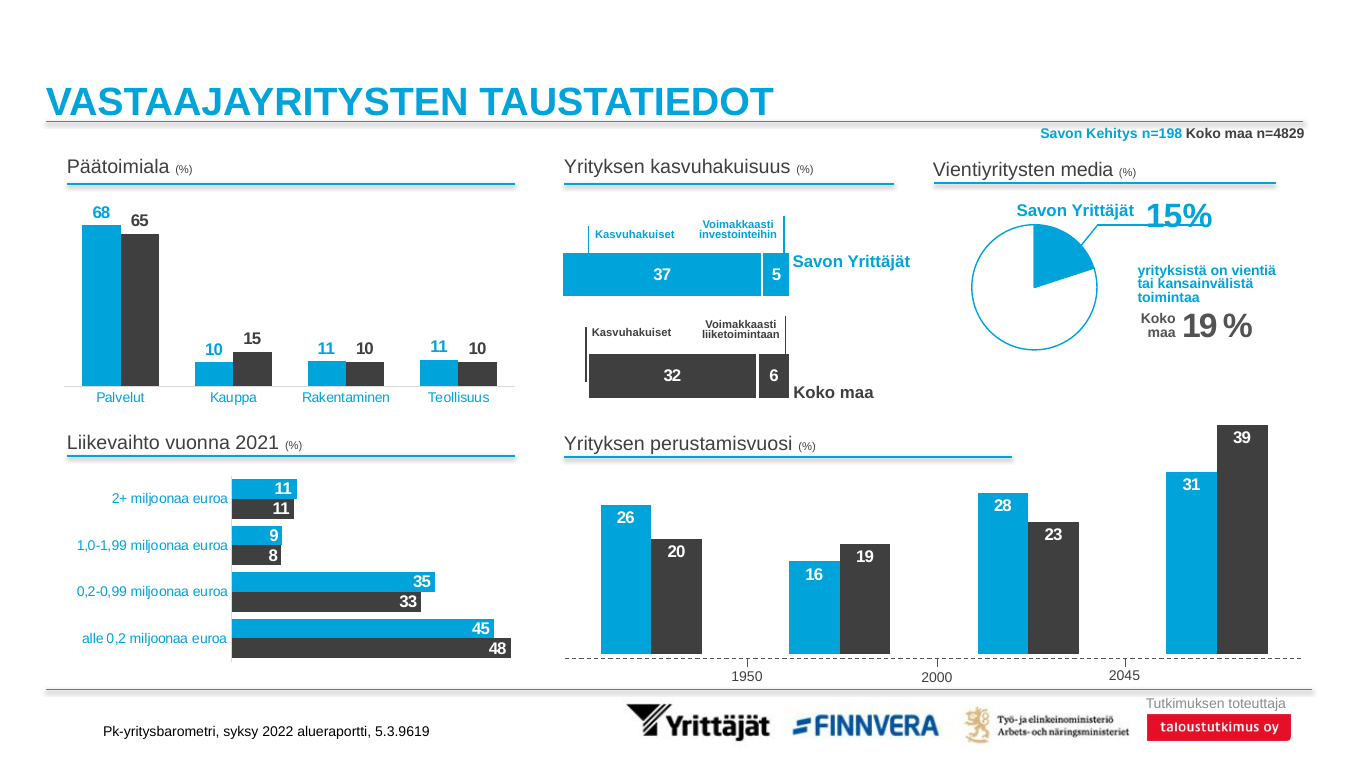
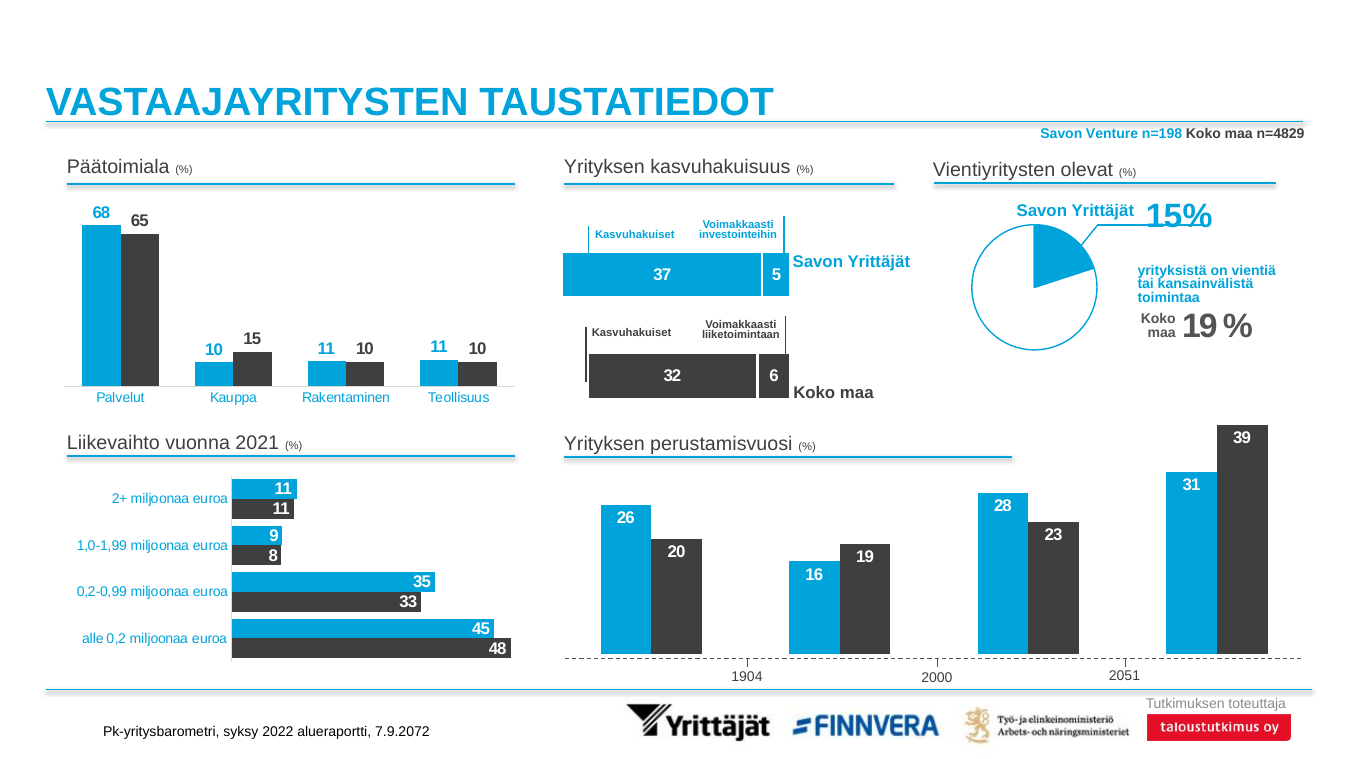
Kehitys: Kehitys -> Venture (1112, 134)
media: media -> olevat (1087, 170)
1950: 1950 -> 1904 (747, 677)
2045: 2045 -> 2051 (1125, 676)
5.3.9619: 5.3.9619 -> 7.9.2072 (402, 731)
